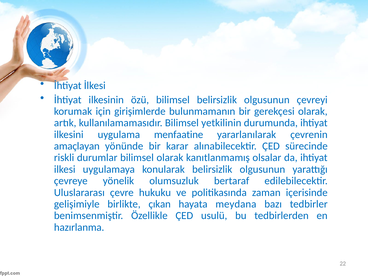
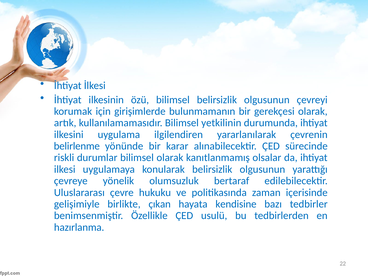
menfaatine: menfaatine -> ilgilendiren (179, 135)
amaçlayan: amaçlayan -> belirlenme (77, 146)
meydana: meydana -> kendisine (236, 204)
